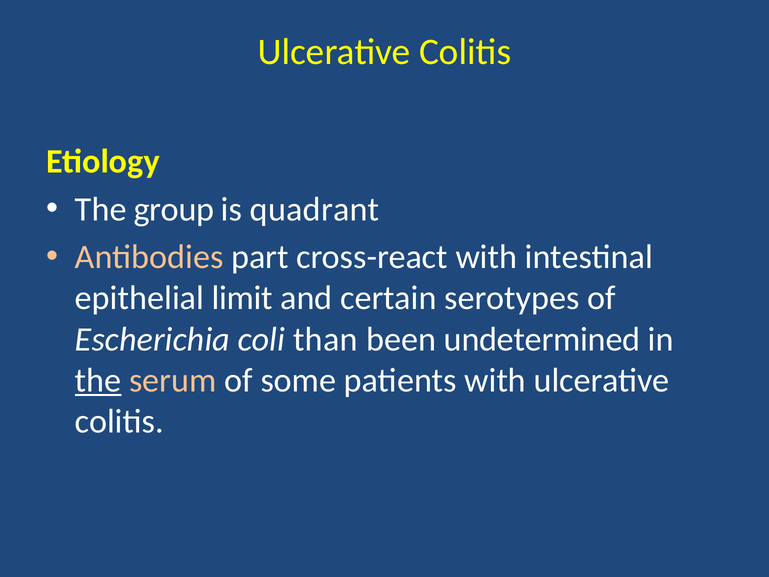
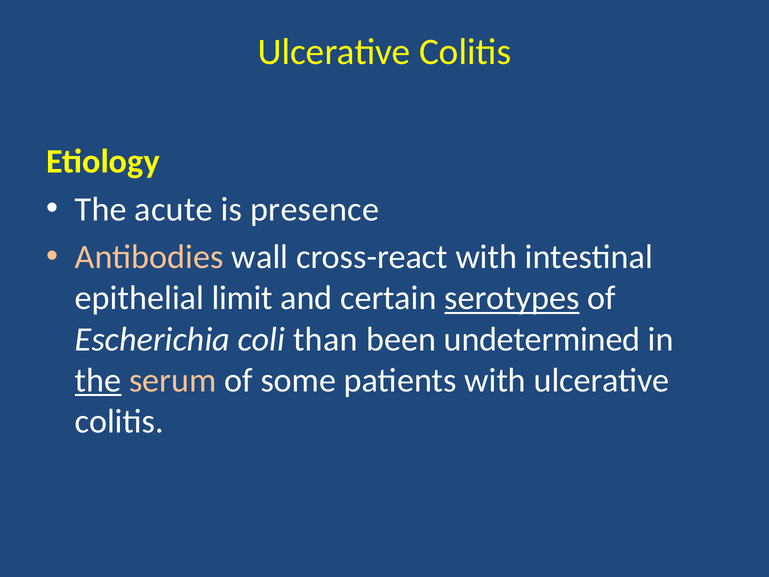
group: group -> acute (174, 209)
quadrant: quadrant -> presence (315, 209)
part: part -> wall (260, 257)
serotypes underline: none -> present (512, 298)
